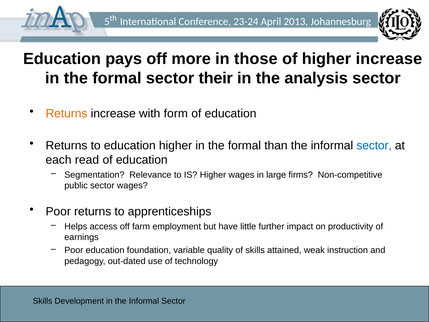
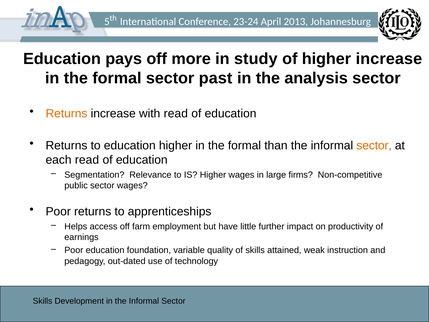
those: those -> study (256, 59)
their: their -> past (216, 78)
with form: form -> read (176, 114)
sector colour: blue -> orange (374, 146)
